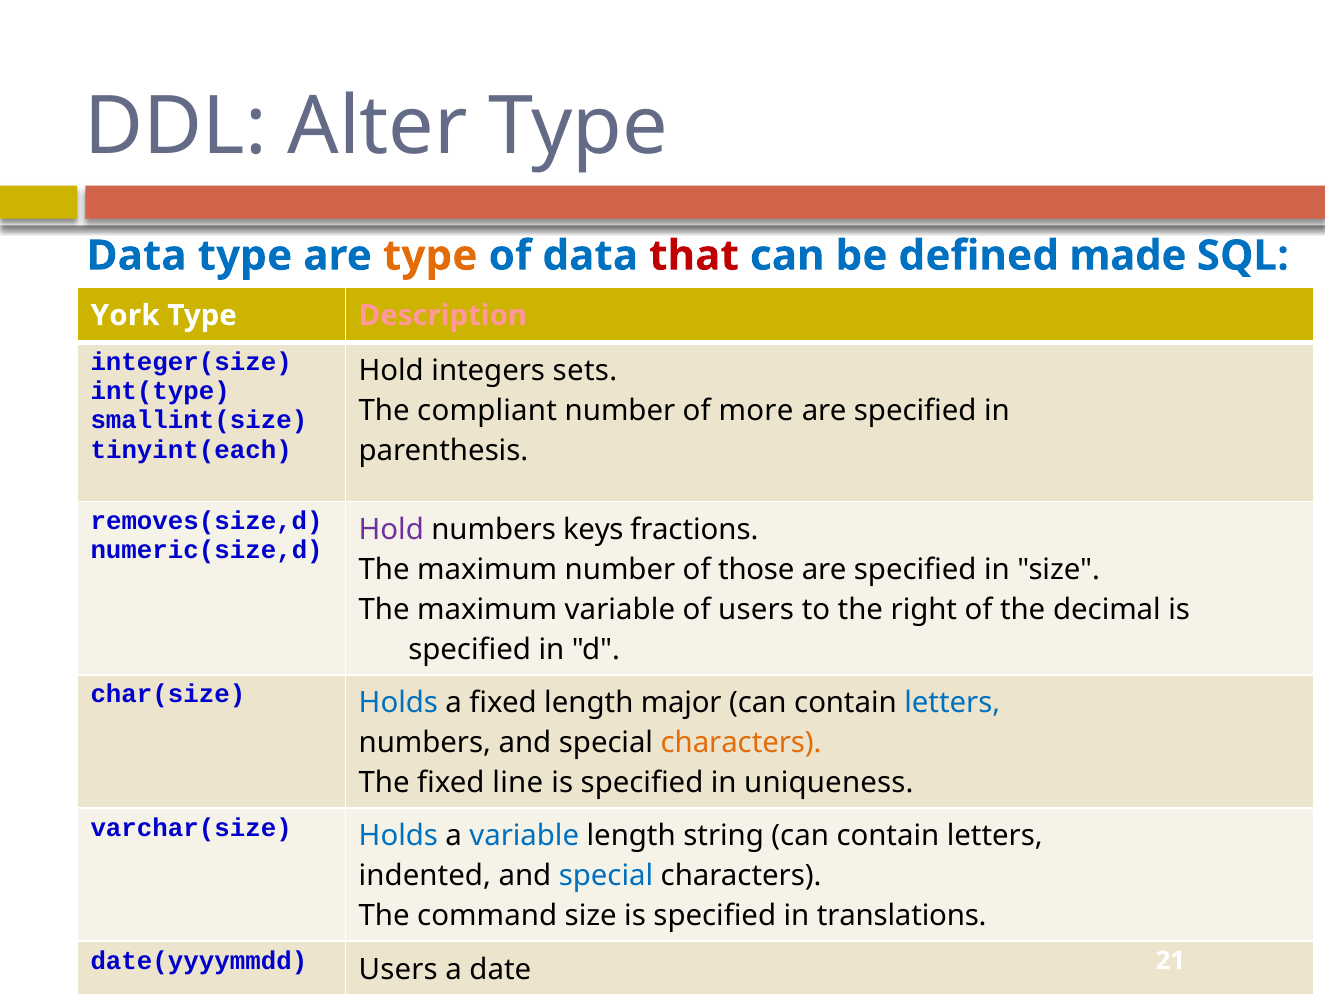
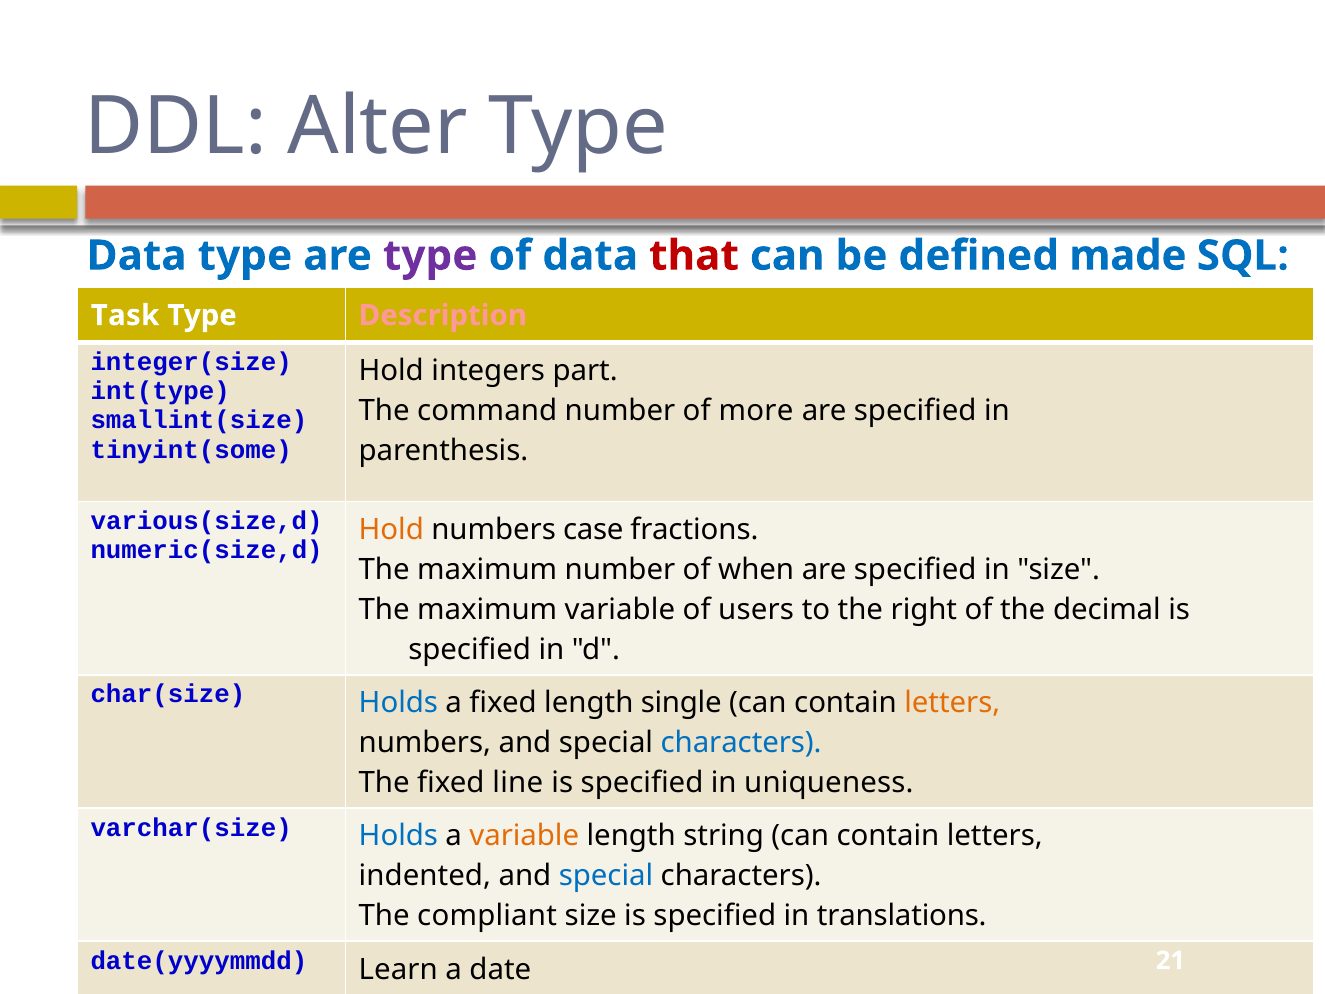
type colour: orange -> purple (430, 256)
York: York -> Task (125, 315)
sets: sets -> part (585, 371)
compliant: compliant -> command (487, 411)
tinyint(each: tinyint(each -> tinyint(some (191, 449)
removes(size,d: removes(size,d -> various(size,d (207, 521)
Hold colour: purple -> orange (391, 530)
keys: keys -> case (593, 530)
those: those -> when (756, 570)
major: major -> single (681, 703)
letters colour: blue -> orange (952, 703)
characters colour: orange -> blue (741, 743)
variable colour: blue -> orange (524, 836)
command: command -> compliant (487, 916)
date(yyyymmdd Users: Users -> Learn (398, 969)
